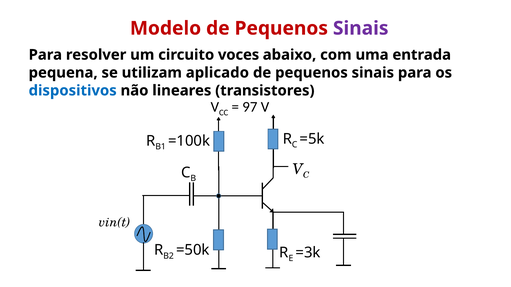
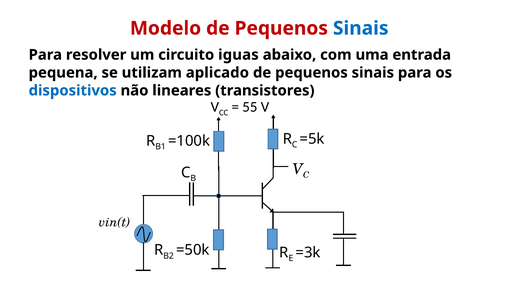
Sinais colour: purple -> blue (361, 28)
voces: voces -> iguas (238, 55)
97: 97 -> 55 (250, 107)
